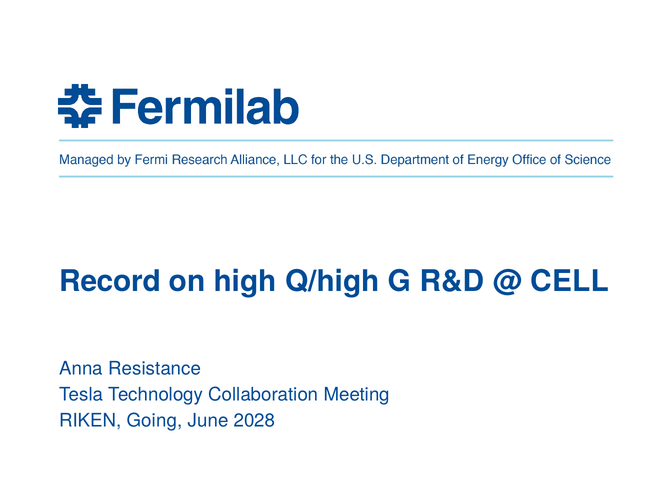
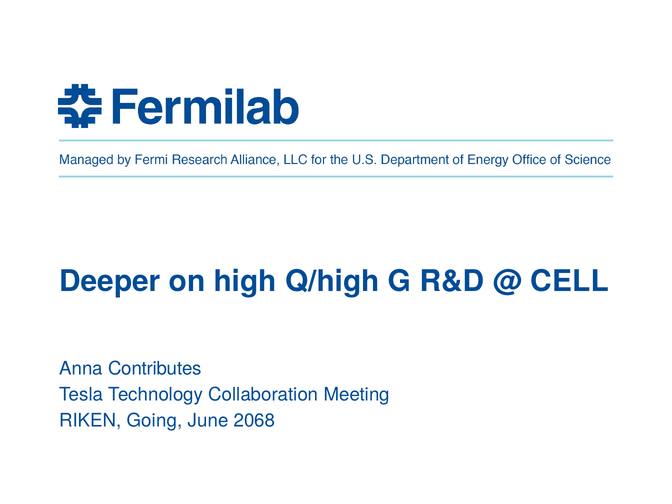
Record: Record -> Deeper (110, 282)
Resistance: Resistance -> Contributes (155, 368)
2028: 2028 -> 2068 (254, 421)
